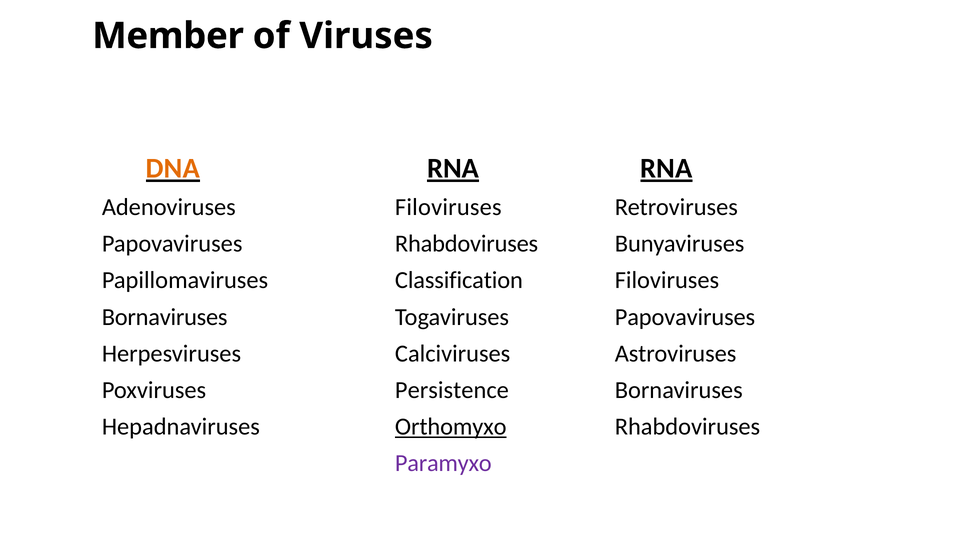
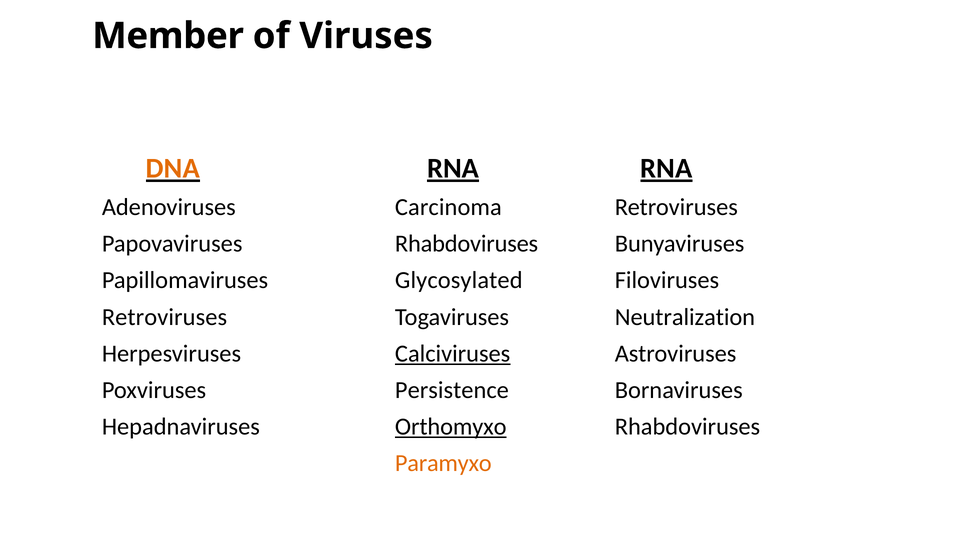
Adenoviruses Filoviruses: Filoviruses -> Carcinoma (448, 207)
Classification: Classification -> Glycosylated (459, 280)
Bornaviruses: Bornaviruses -> Retroviruses (164, 317)
Togaviruses Papovaviruses: Papovaviruses -> Neutralization (685, 317)
Calciviruses underline: none -> present (453, 353)
Paramyxo colour: purple -> orange (443, 463)
